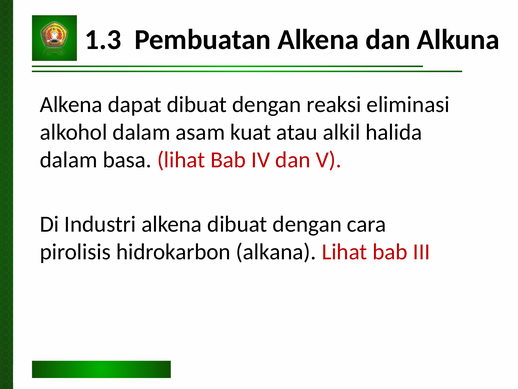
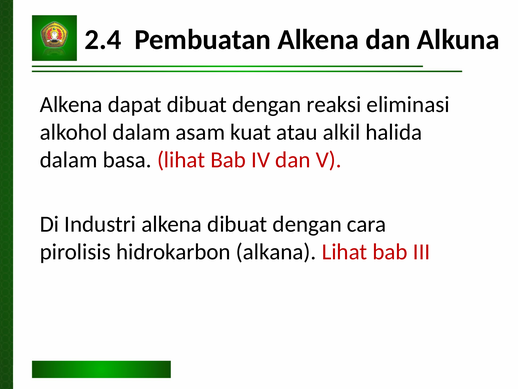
1.3: 1.3 -> 2.4 (103, 40)
